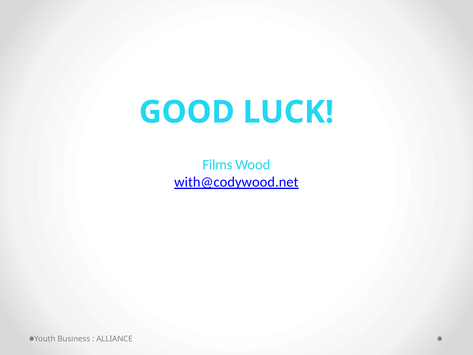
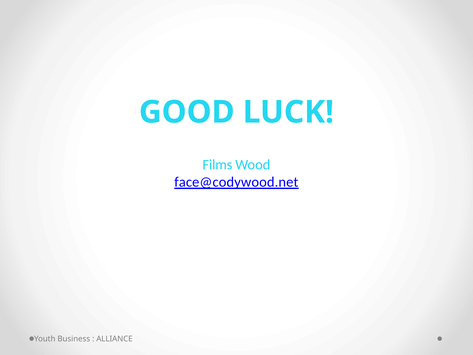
with@codywood.net: with@codywood.net -> face@codywood.net (236, 182)
